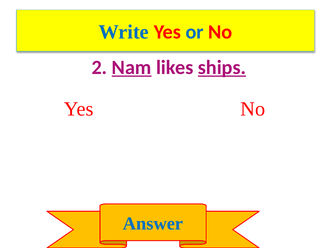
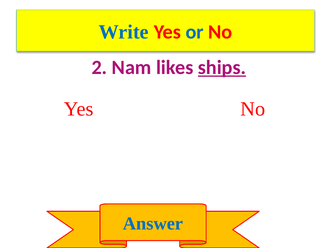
Nam underline: present -> none (132, 68)
